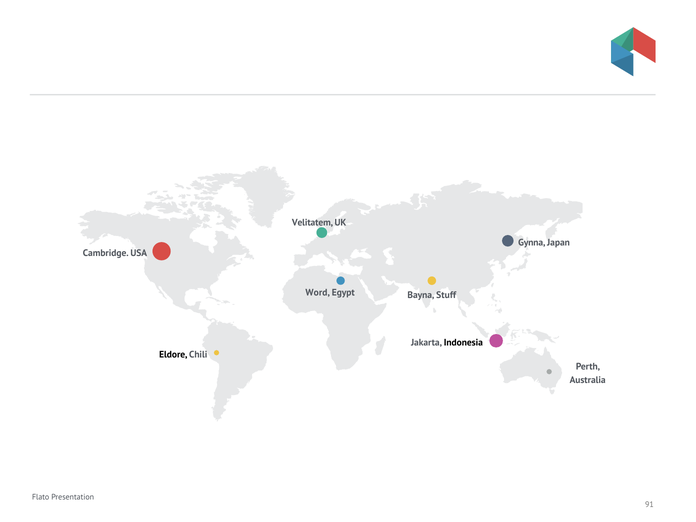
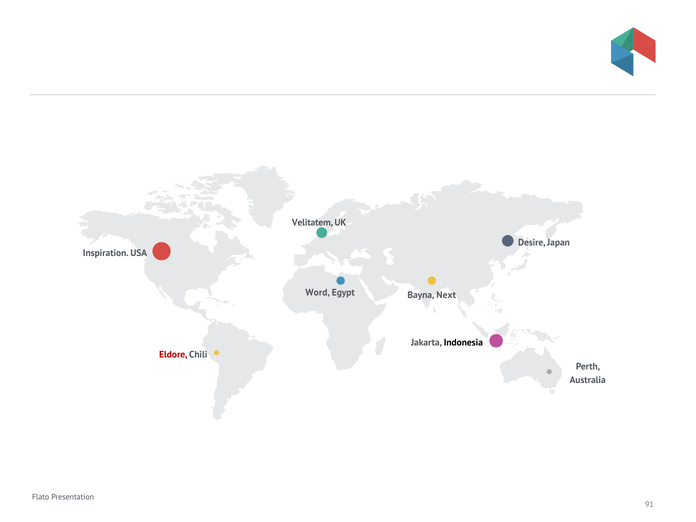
Gynna: Gynna -> Desire (532, 243)
Cambridge: Cambridge -> Inspiration (106, 253)
Stuff: Stuff -> Next (446, 295)
Eldore colour: black -> red (173, 355)
